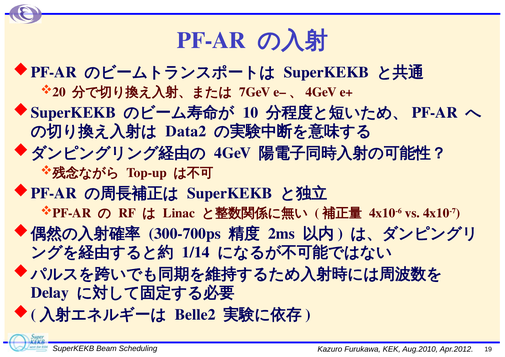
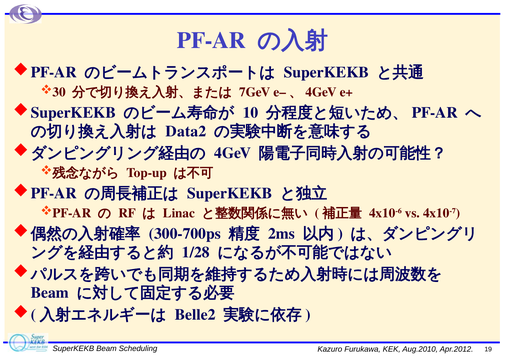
20: 20 -> 30 (59, 92)
1/14: 1/14 -> 1/28 (196, 252)
Delay: Delay -> Beam (50, 293)
